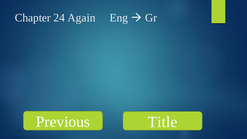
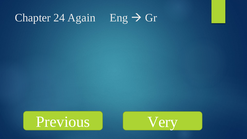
Title: Title -> Very (163, 122)
